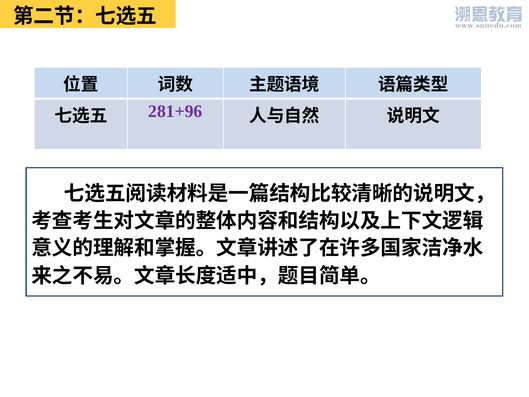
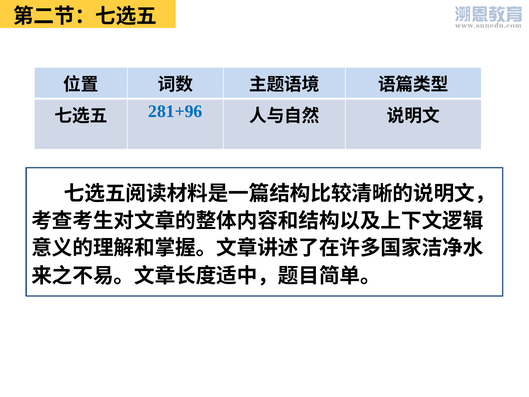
281+96 colour: purple -> blue (175, 111)
